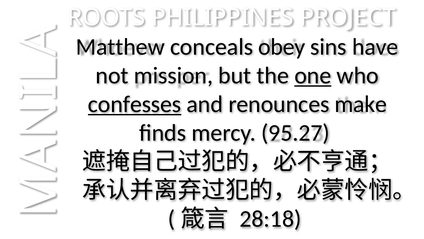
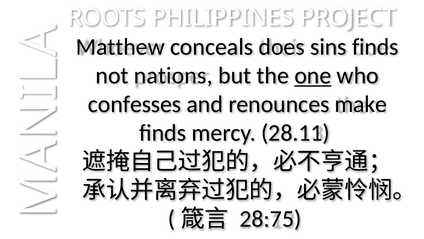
obey: obey -> does (282, 47)
sins have: have -> finds (375, 47)
mission: mission -> nations (173, 76)
confesses underline: present -> none (135, 104)
95.27: 95.27 -> 28.11 (295, 133)
28:18: 28:18 -> 28:75 (270, 219)
